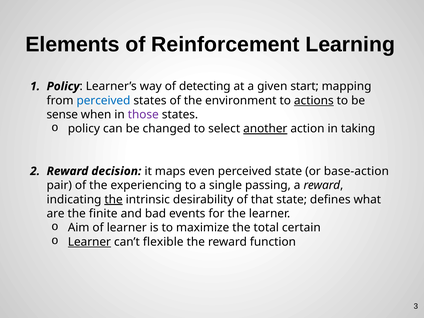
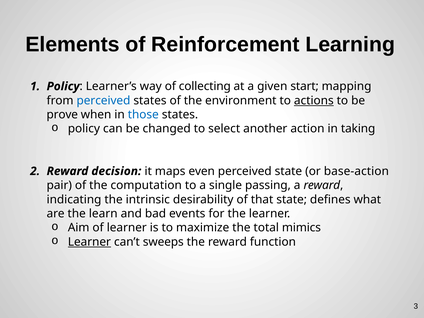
detecting: detecting -> collecting (205, 86)
sense: sense -> prove (62, 115)
those colour: purple -> blue (143, 115)
another underline: present -> none (265, 129)
experiencing: experiencing -> computation (146, 185)
the underline: present -> none (114, 199)
finite: finite -> learn (103, 214)
certain: certain -> mimics (301, 228)
flexible: flexible -> sweeps (163, 242)
